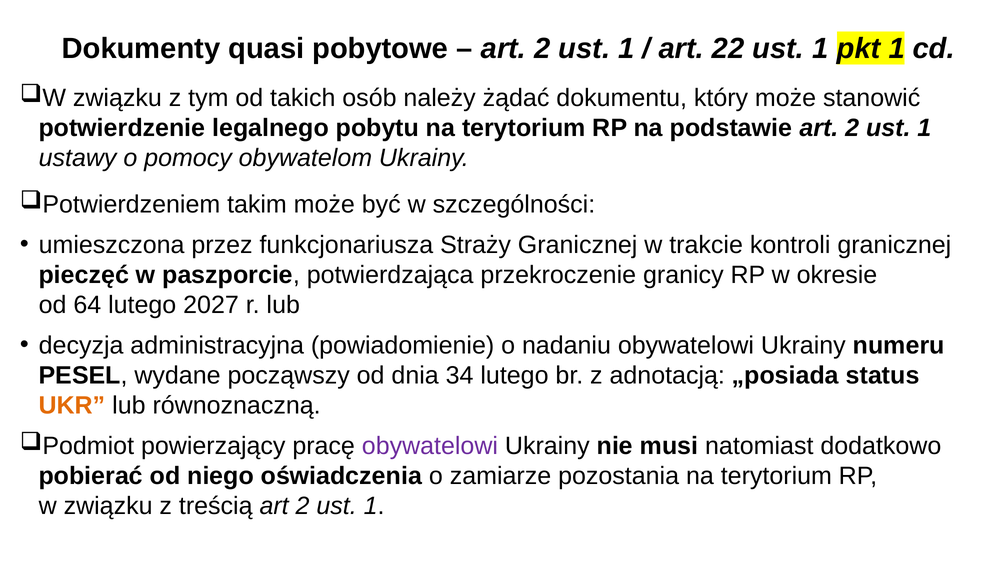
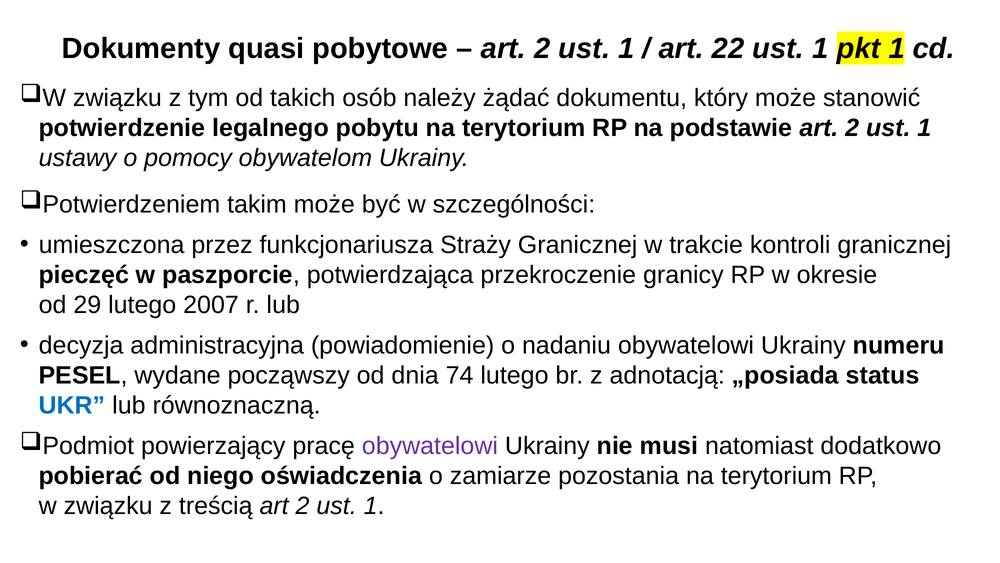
64: 64 -> 29 (87, 305)
2027: 2027 -> 2007 (211, 305)
34: 34 -> 74 (460, 375)
UKR colour: orange -> blue (72, 405)
